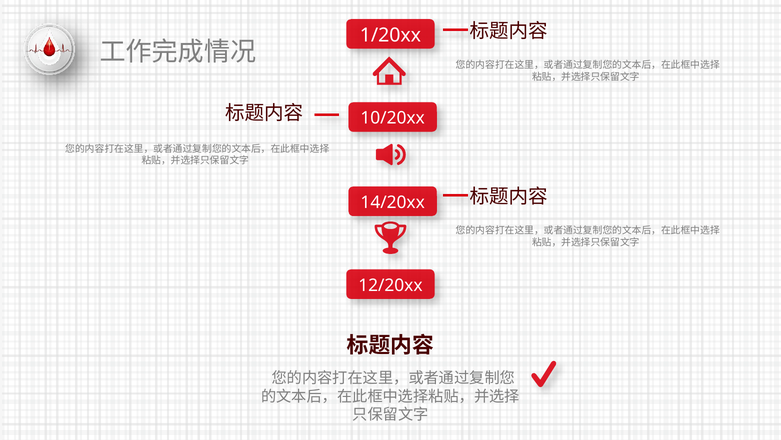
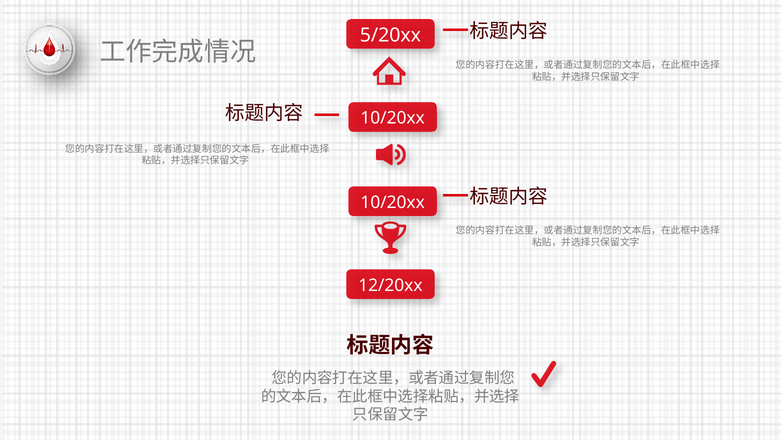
1/20xx: 1/20xx -> 5/20xx (390, 35)
14/20xx: 14/20xx -> 10/20xx (393, 202)
